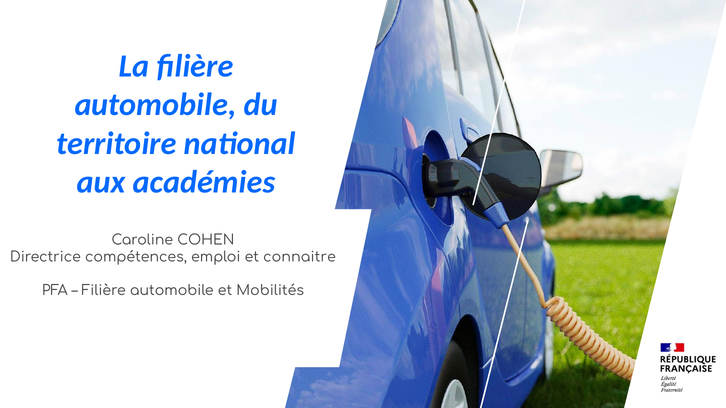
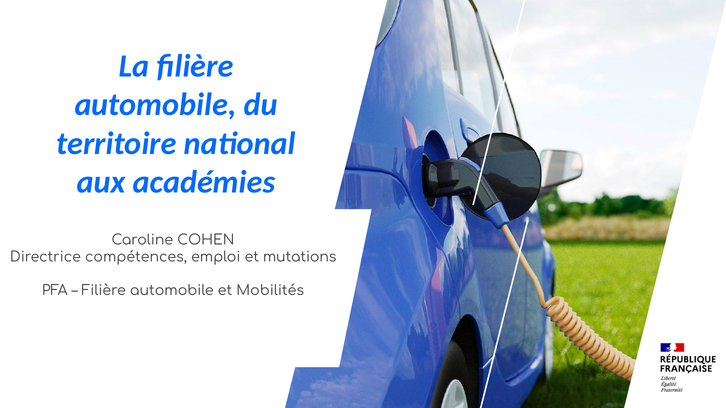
connaitre: connaitre -> mutations (300, 257)
